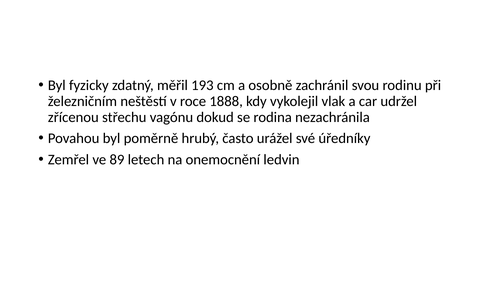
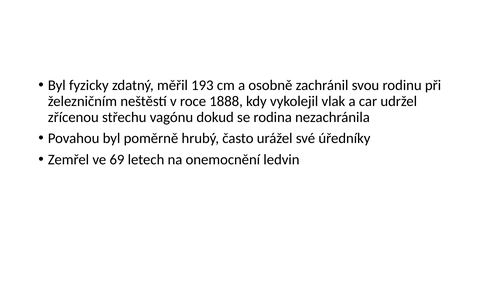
89: 89 -> 69 (117, 159)
